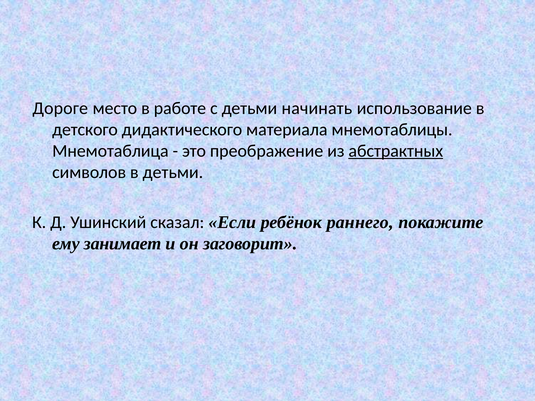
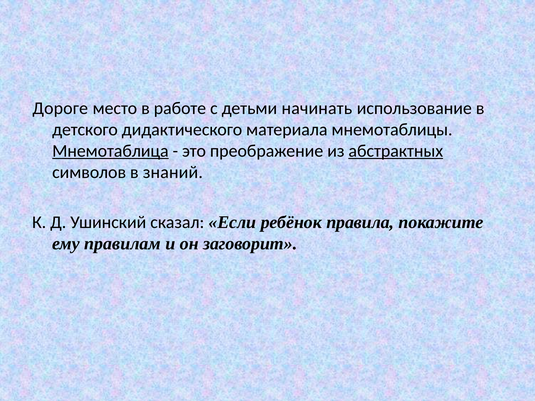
Мнемотаблица underline: none -> present (110, 151)
в детьми: детьми -> знаний (173, 172)
раннего: раннего -> правила (360, 222)
занимает: занимает -> правилам (123, 244)
